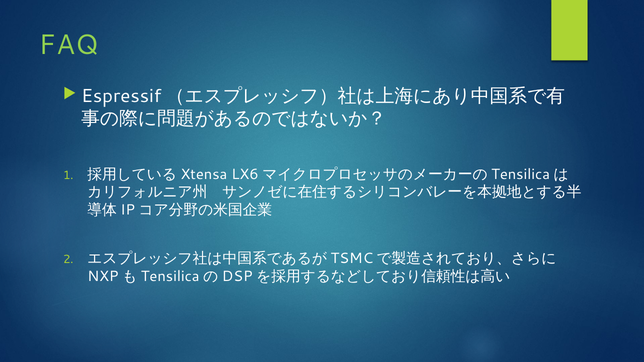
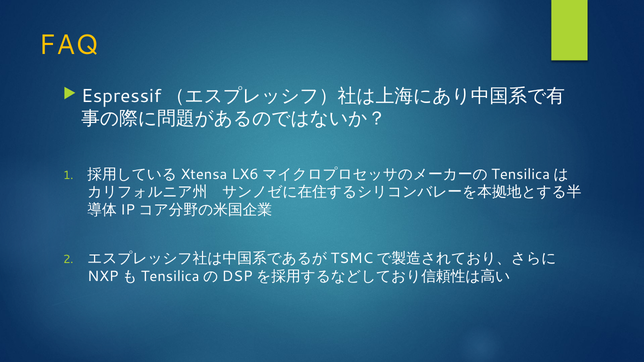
FAQ colour: light green -> yellow (69, 45)
